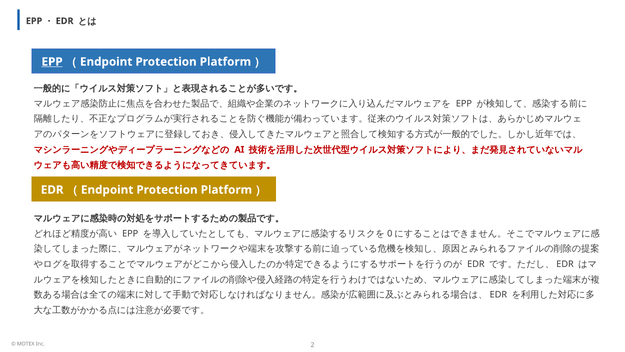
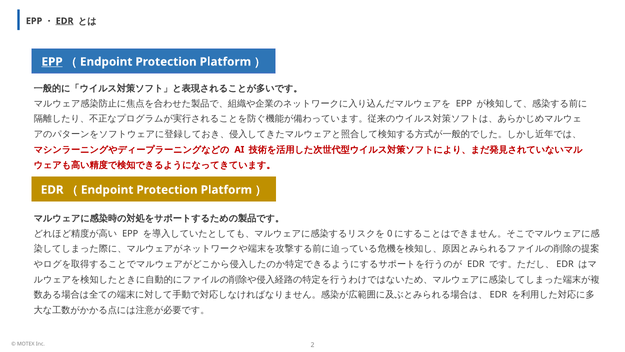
EDR underline: none -> present (65, 21)
